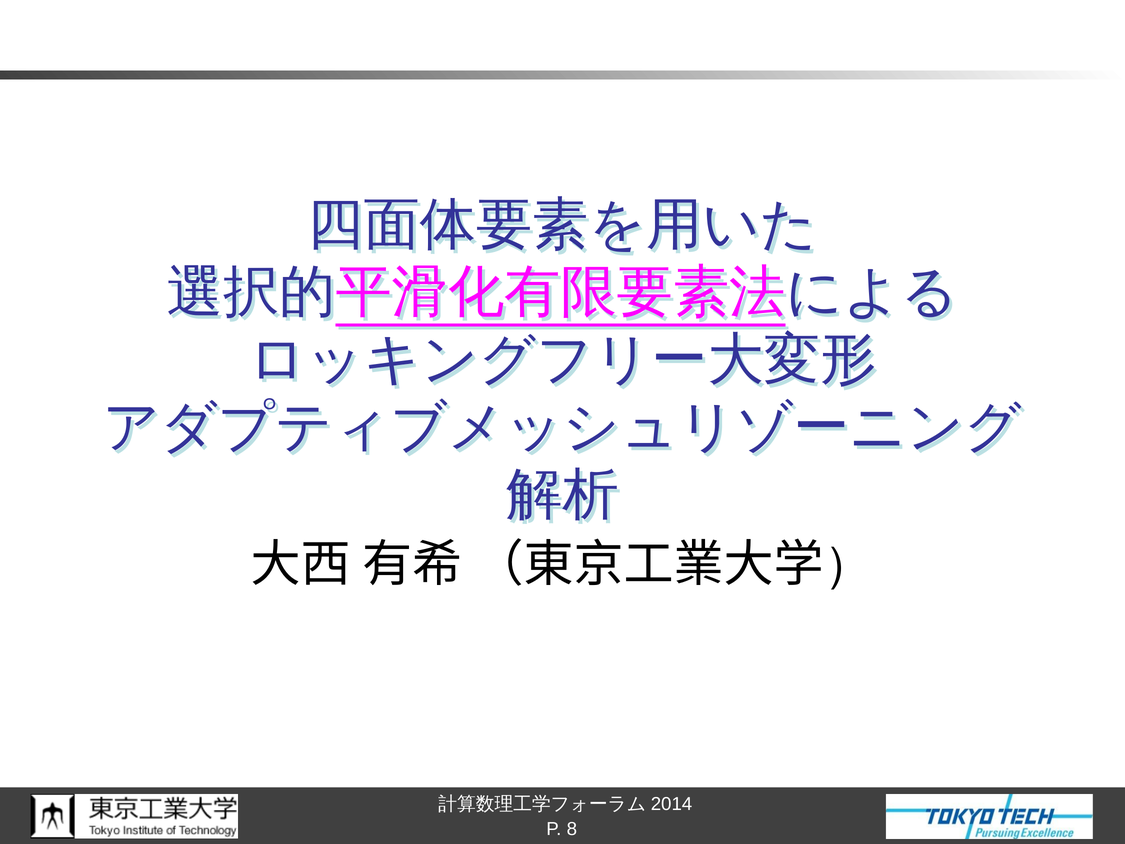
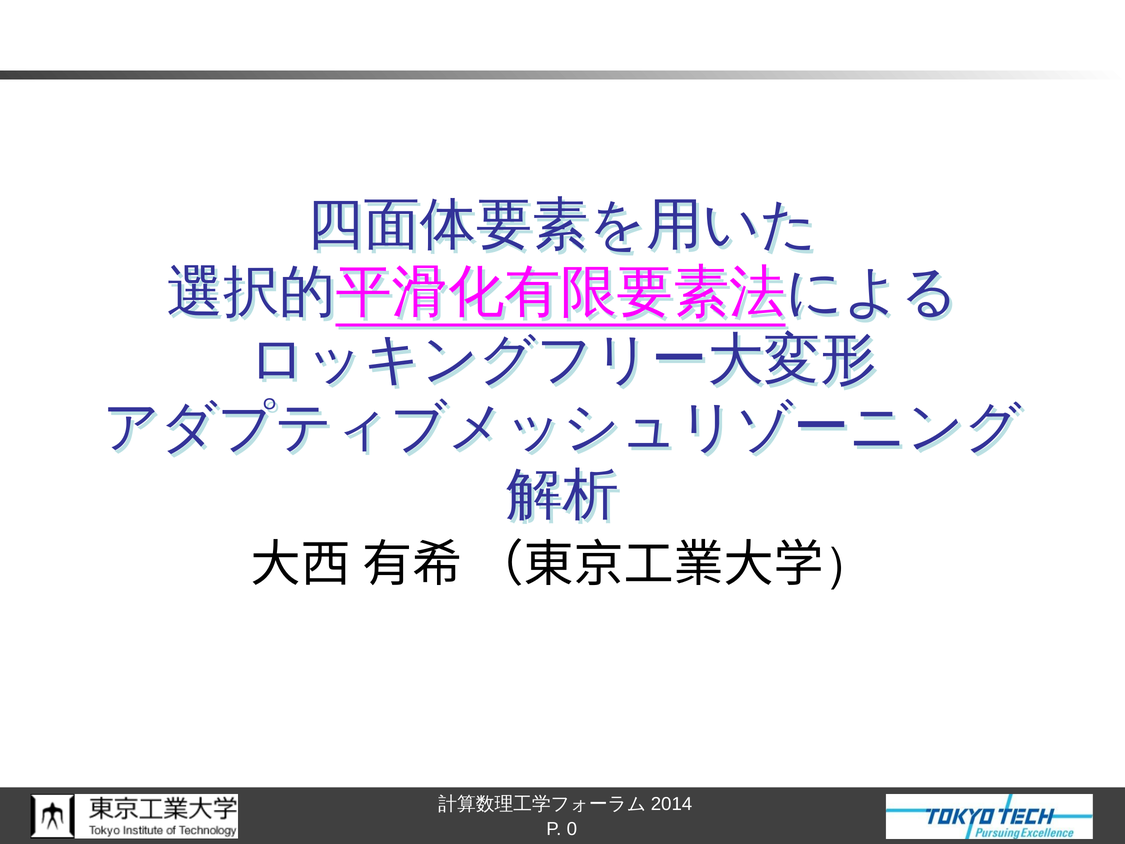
8: 8 -> 0 (572, 829)
